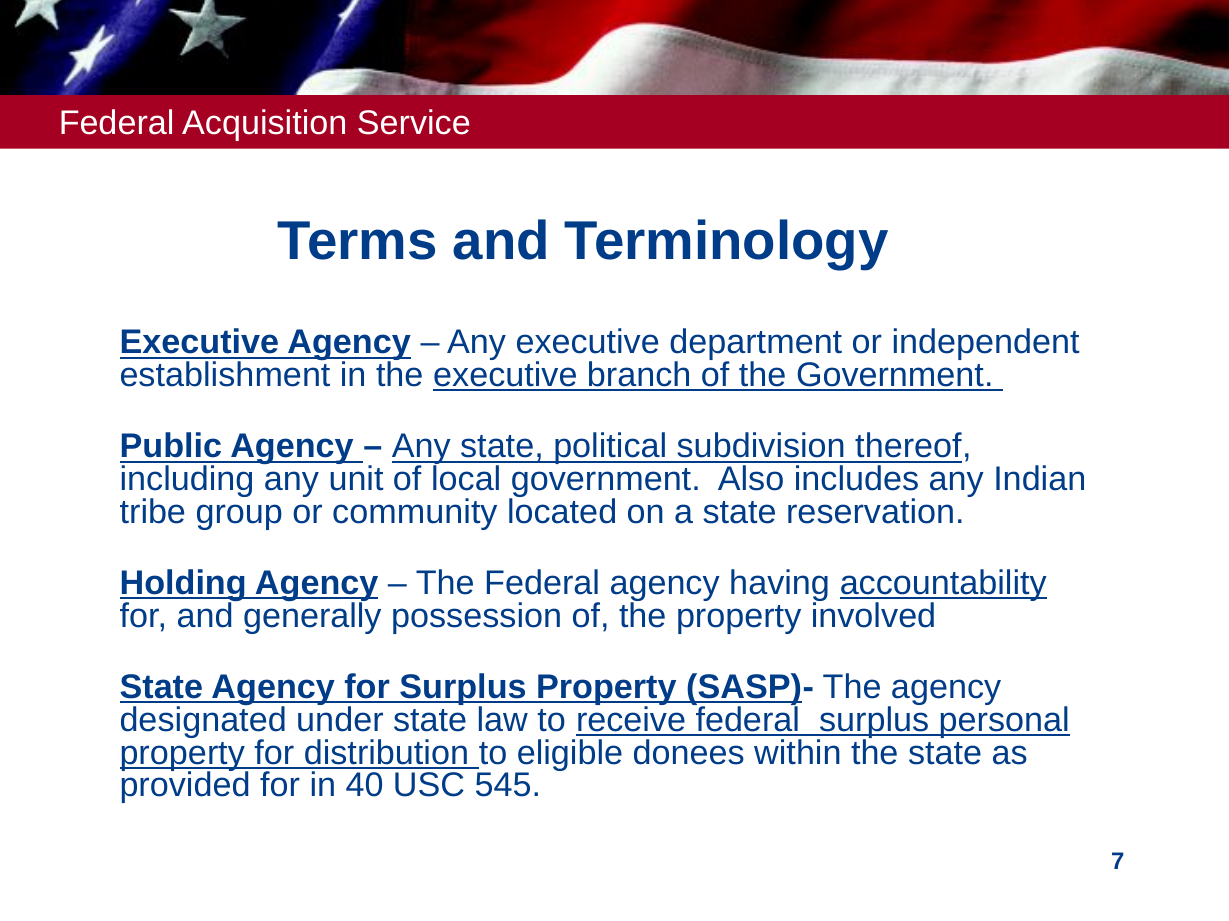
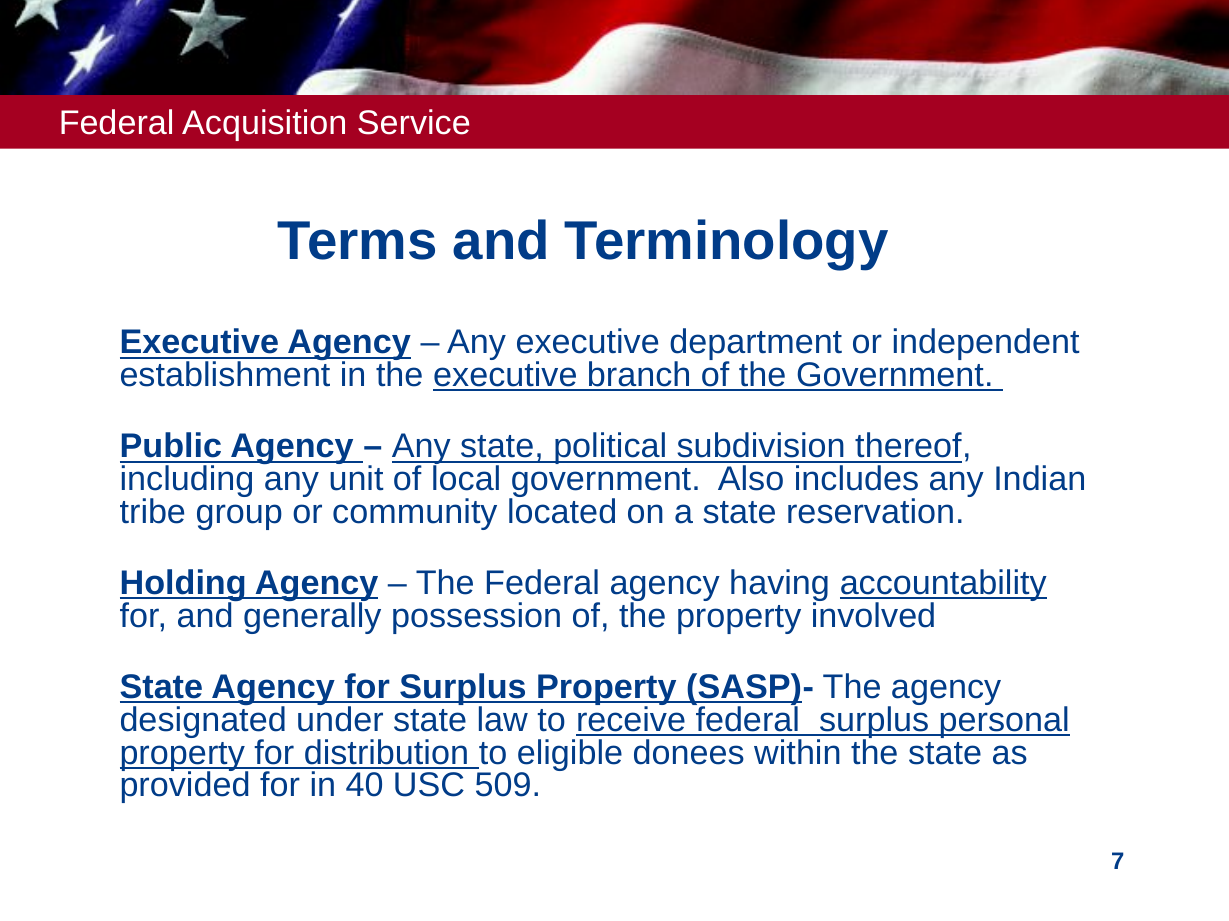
545: 545 -> 509 (508, 786)
